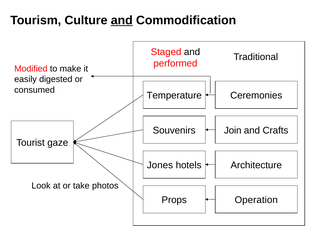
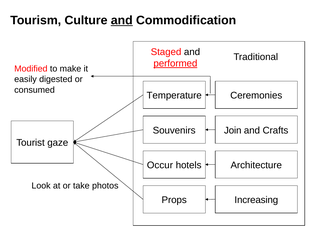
performed underline: none -> present (175, 63)
Jones: Jones -> Occur (160, 165)
Operation: Operation -> Increasing (256, 200)
